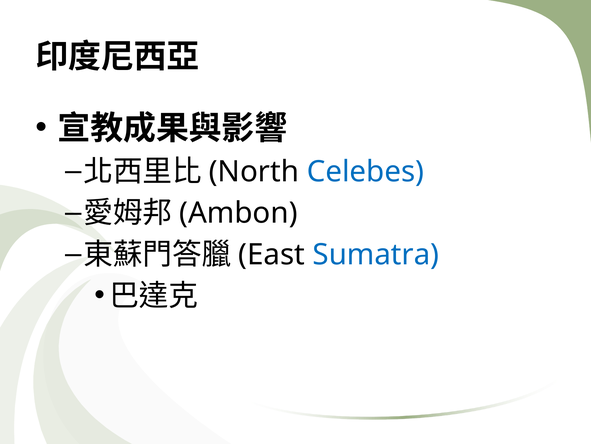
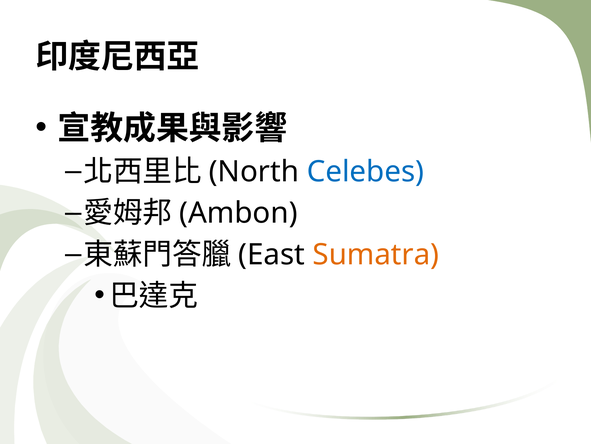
Sumatra colour: blue -> orange (376, 254)
